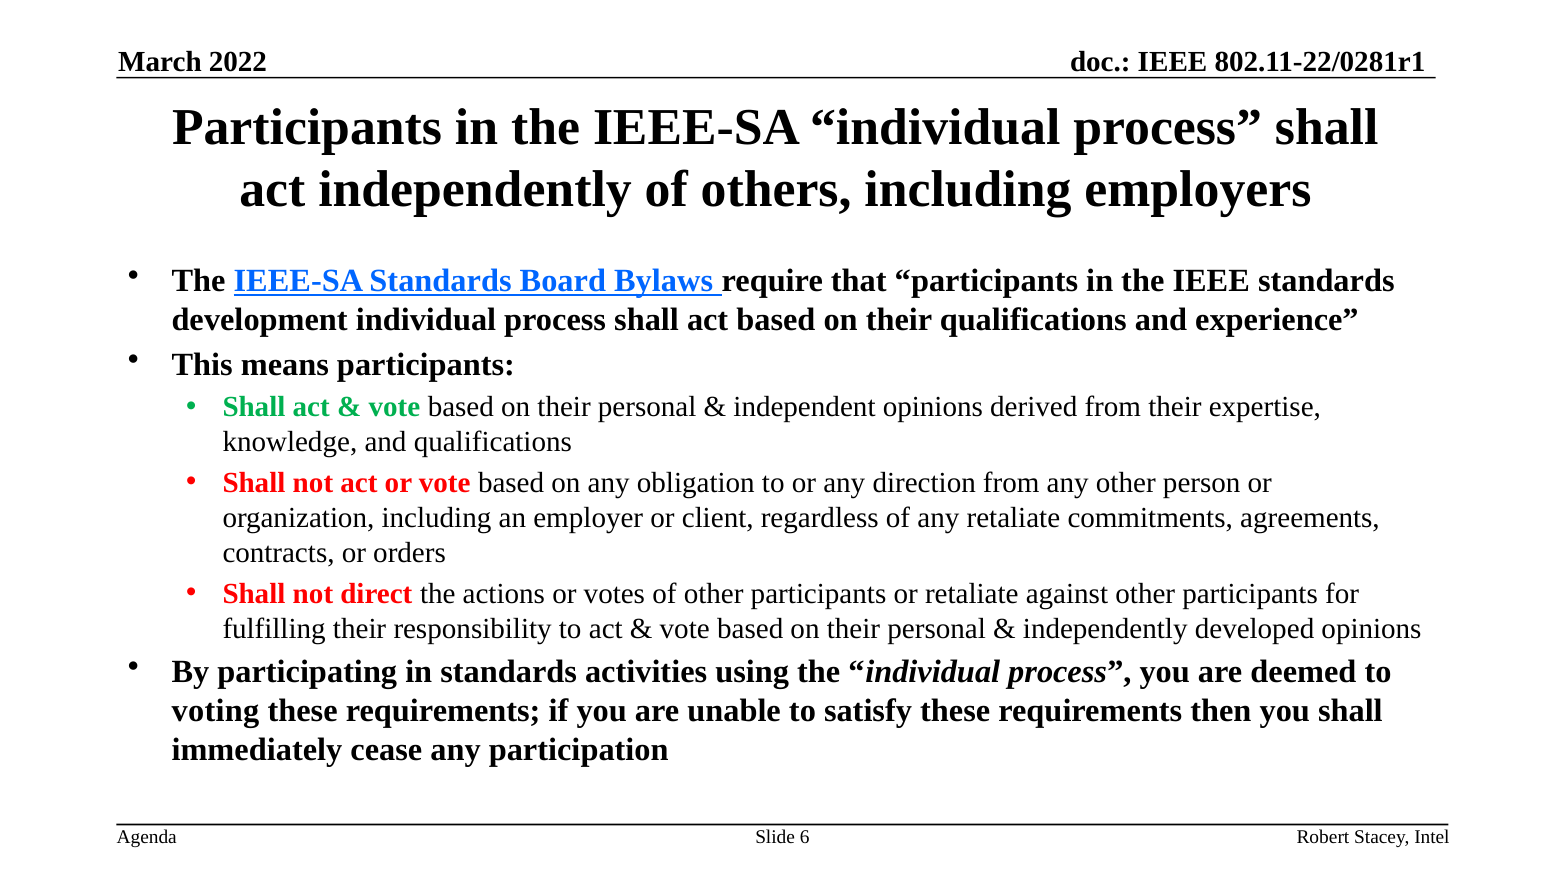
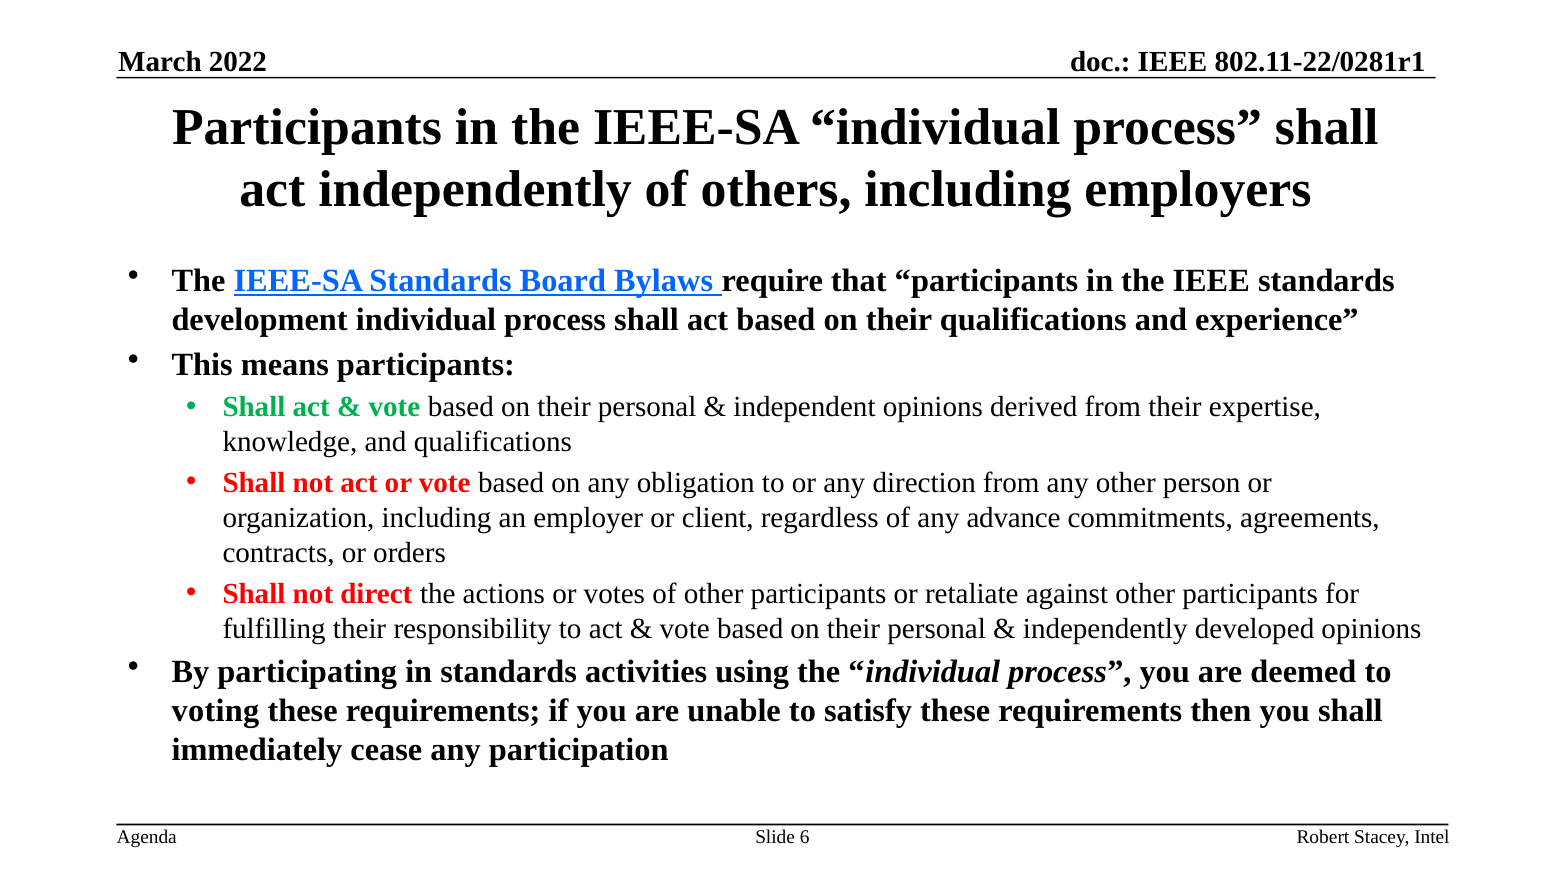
any retaliate: retaliate -> advance (1013, 518)
